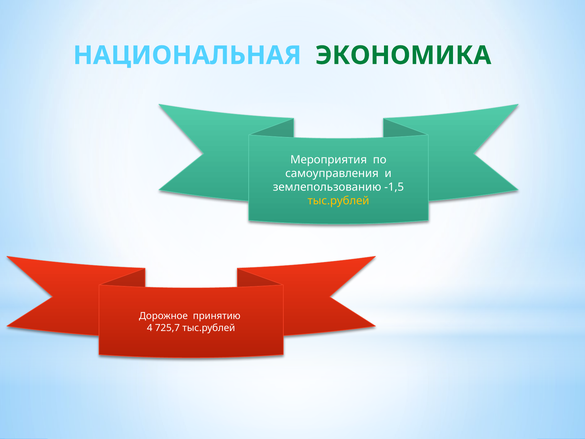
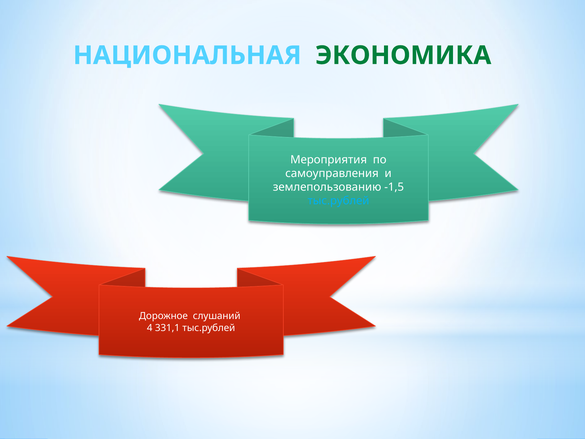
тыс.рублей colour: yellow -> light blue (338, 201)
принятию: принятию -> слушаний (217, 316)
725,7: 725,7 -> 331,1 (167, 328)
